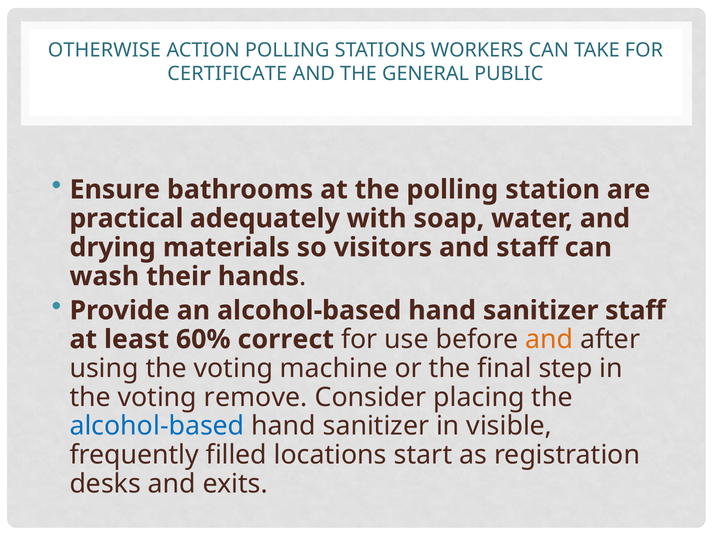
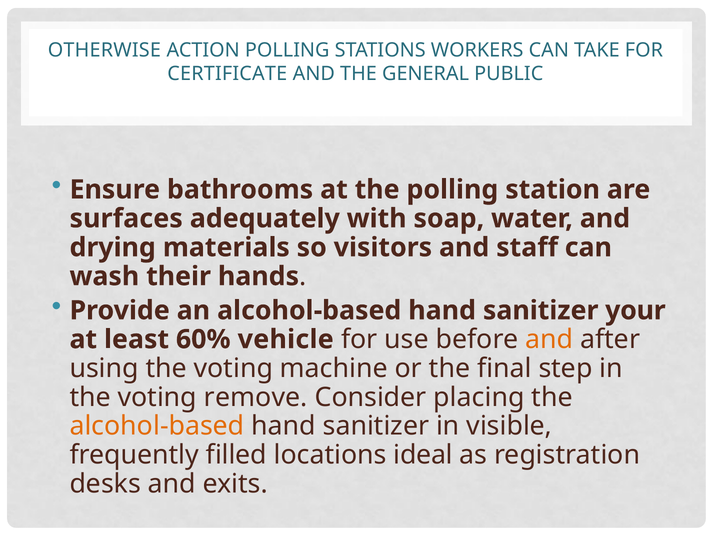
practical: practical -> surfaces (126, 218)
sanitizer staff: staff -> your (635, 310)
correct: correct -> vehicle (286, 339)
alcohol-based colour: blue -> orange (157, 426)
start: start -> ideal (423, 455)
